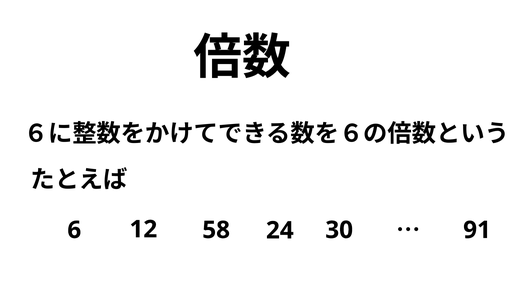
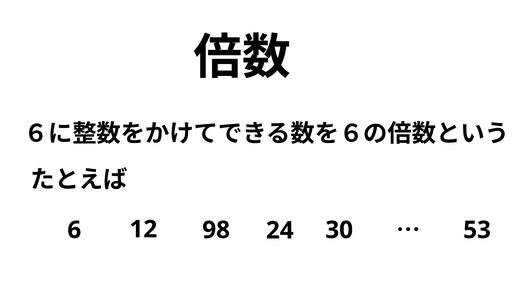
58: 58 -> 98 (216, 230)
91: 91 -> 53 (477, 230)
